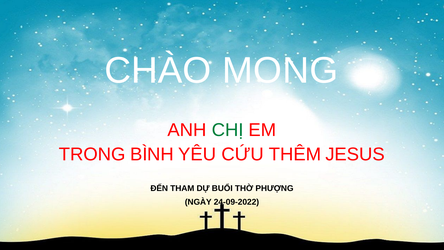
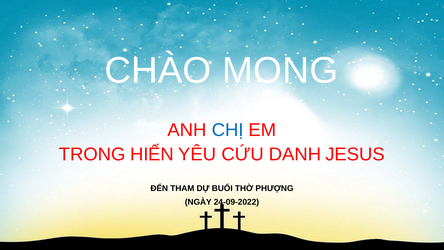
CHỊ colour: green -> blue (228, 130)
BÌNH: BÌNH -> HIẾN (152, 154)
THÊM: THÊM -> DANH (295, 154)
